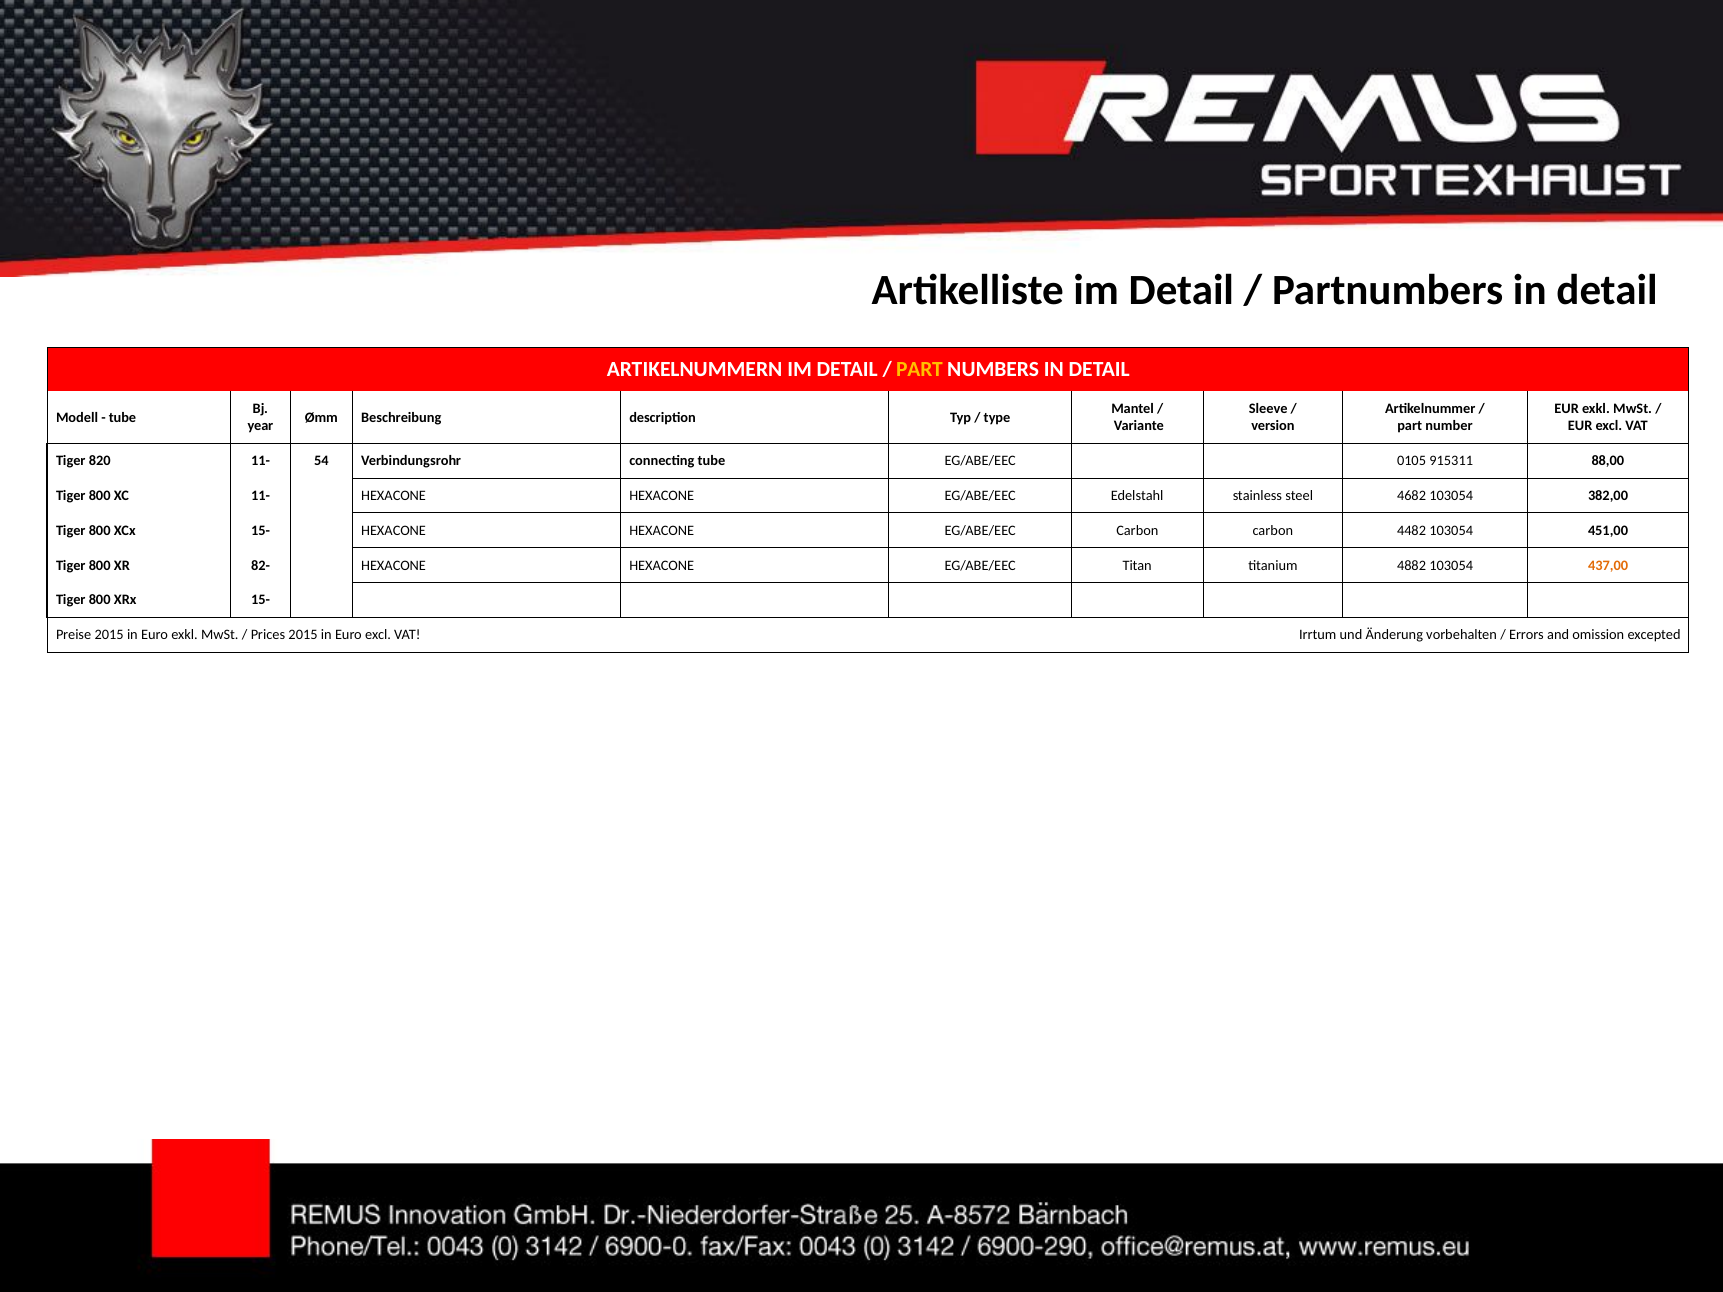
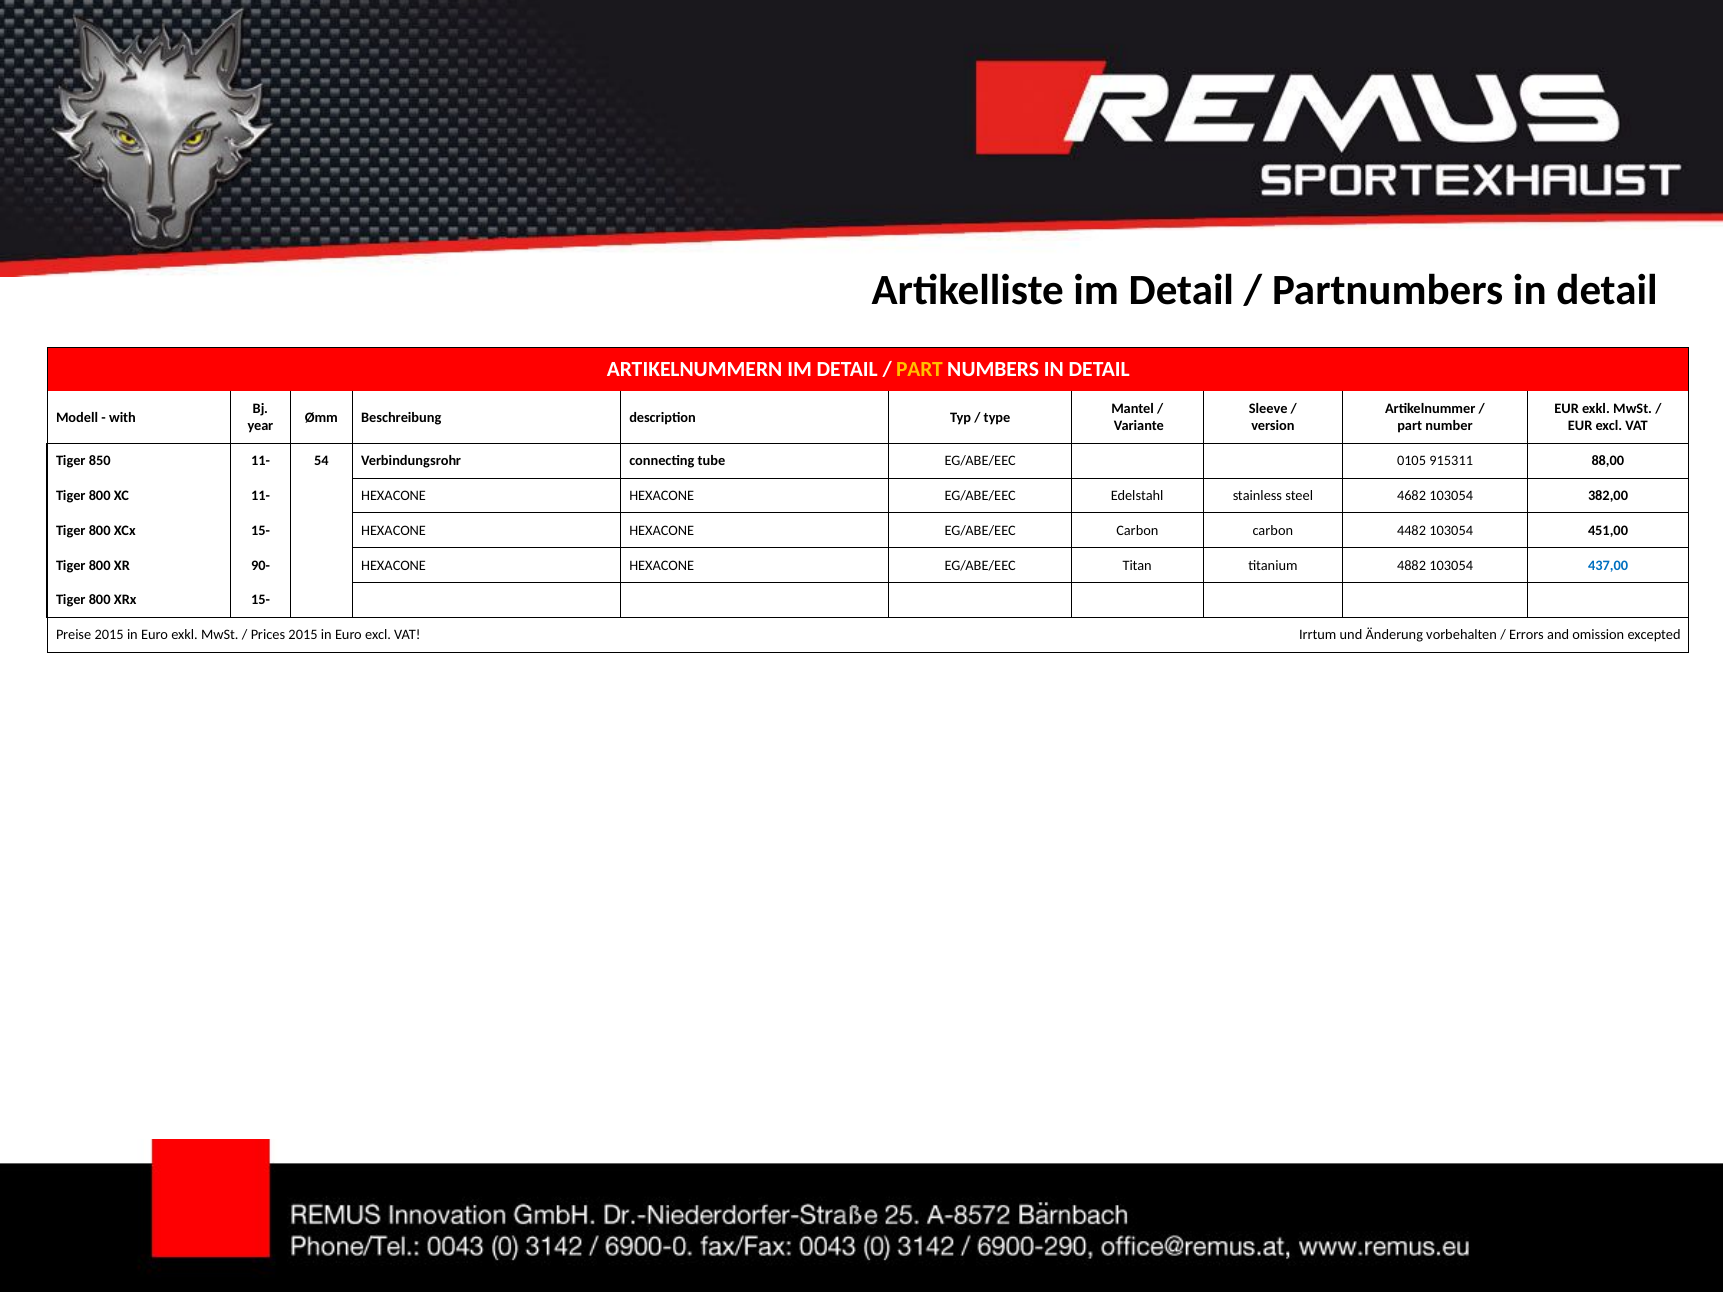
tube: tube -> with (122, 418)
820: 820 -> 850 (100, 461)
82-: 82- -> 90- (261, 565)
437,00 colour: orange -> blue (1608, 565)
